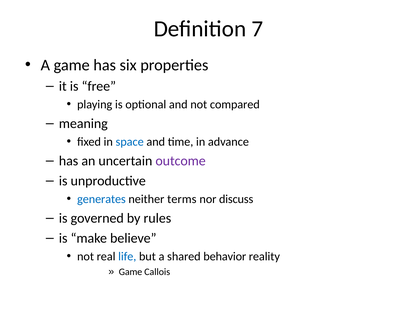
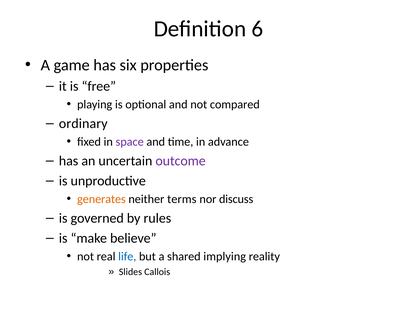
7: 7 -> 6 (257, 29)
meaning: meaning -> ordinary (83, 124)
space colour: blue -> purple (130, 142)
generates colour: blue -> orange (101, 199)
behavior: behavior -> implying (225, 256)
Game: Game -> Slides (130, 272)
